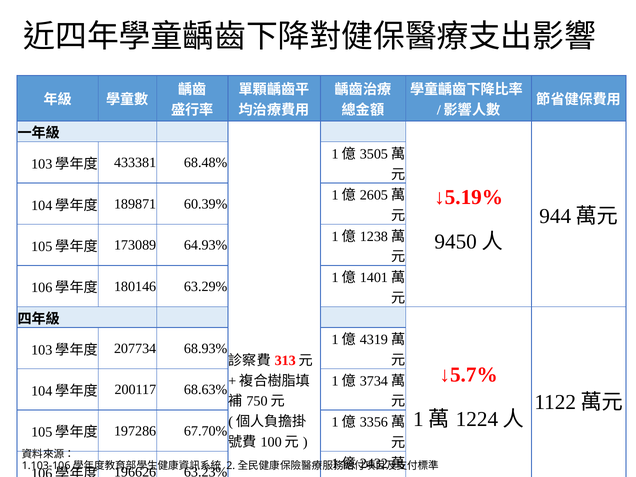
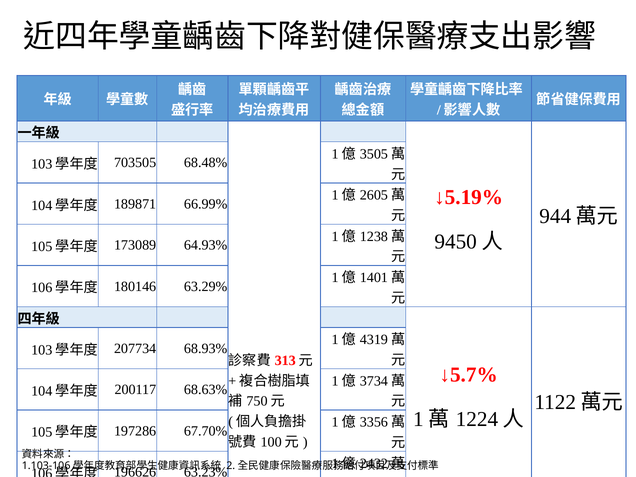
433381: 433381 -> 703505 (135, 163)
60.39%: 60.39% -> 66.99% (206, 204)
